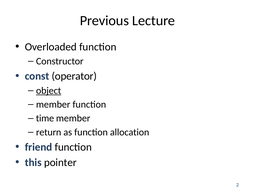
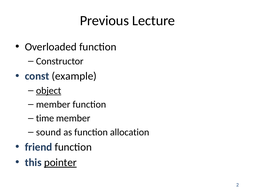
operator: operator -> example (74, 76)
return: return -> sound (49, 132)
pointer underline: none -> present (60, 163)
